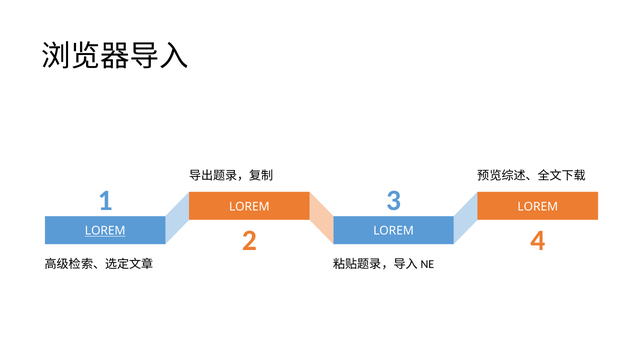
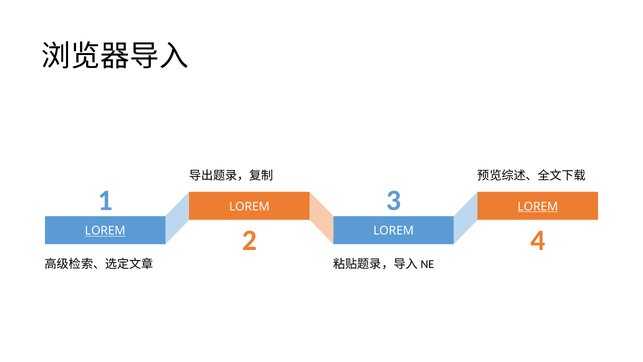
LOREM underline: none -> present (538, 206)
